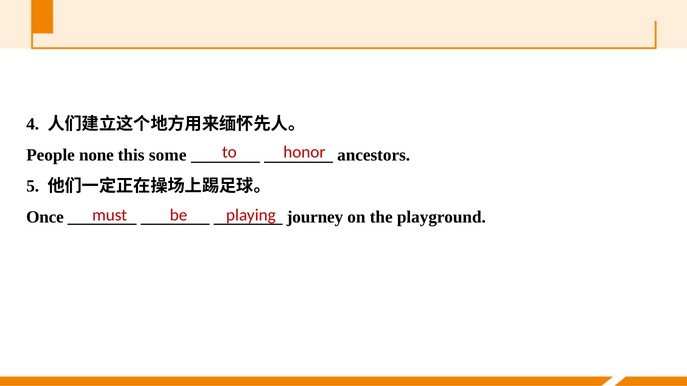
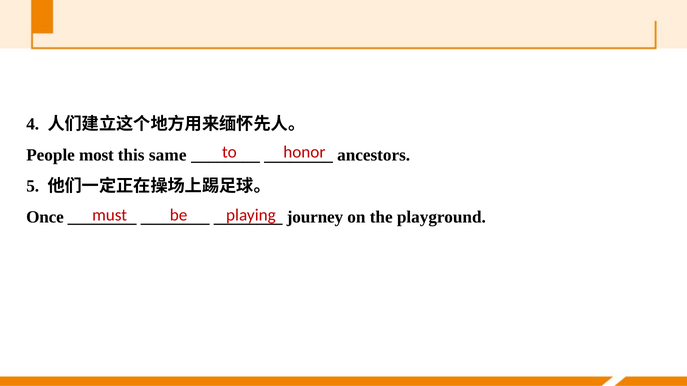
none: none -> most (96, 155)
some: some -> same (168, 155)
